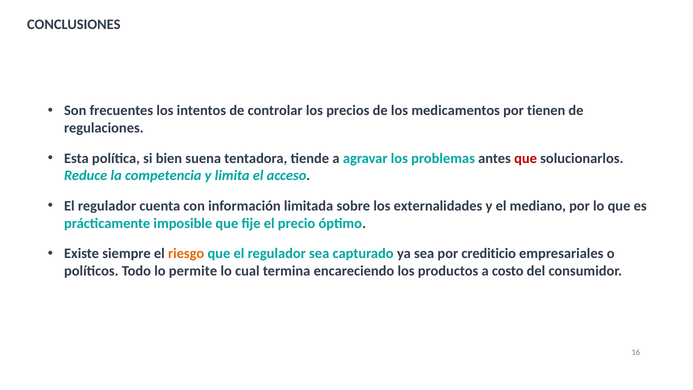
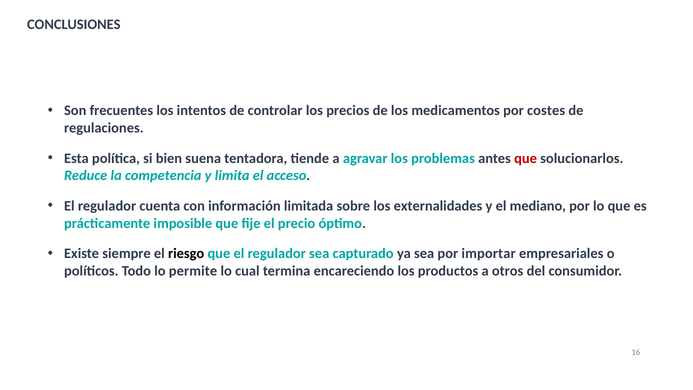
tienen: tienen -> costes (546, 111)
riesgo colour: orange -> black (186, 254)
crediticio: crediticio -> importar (489, 254)
costo: costo -> otros (508, 271)
